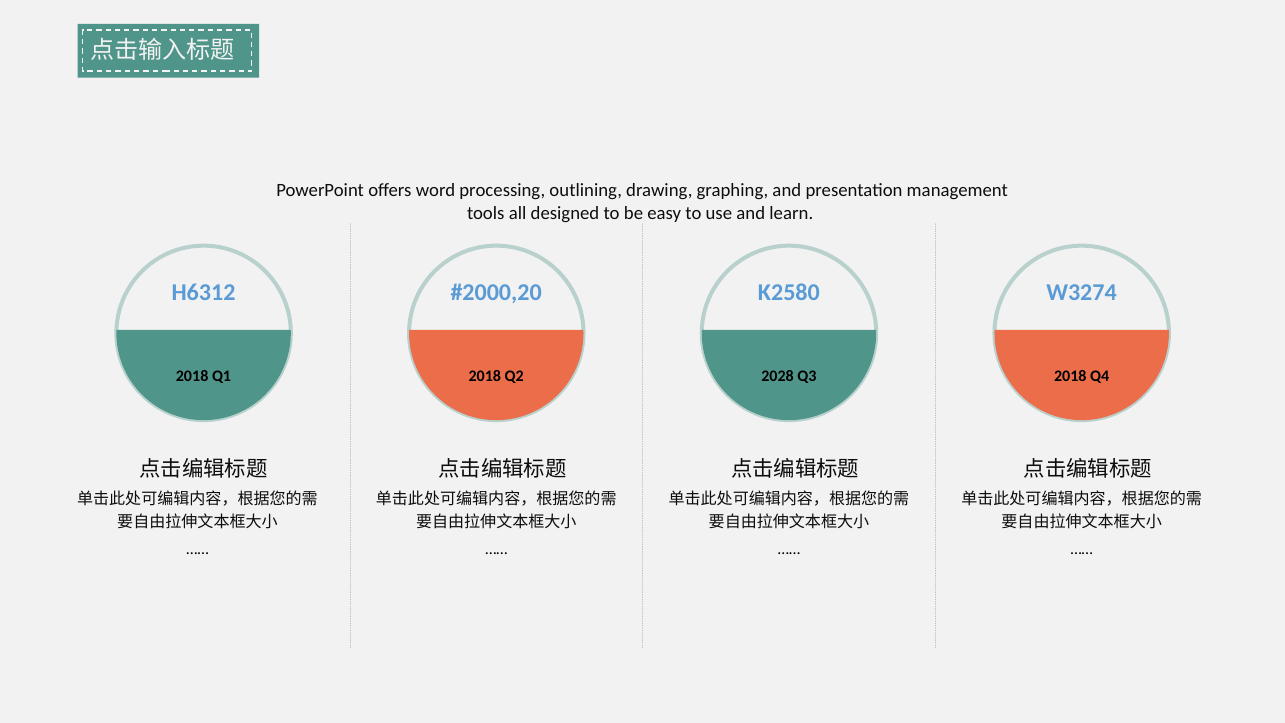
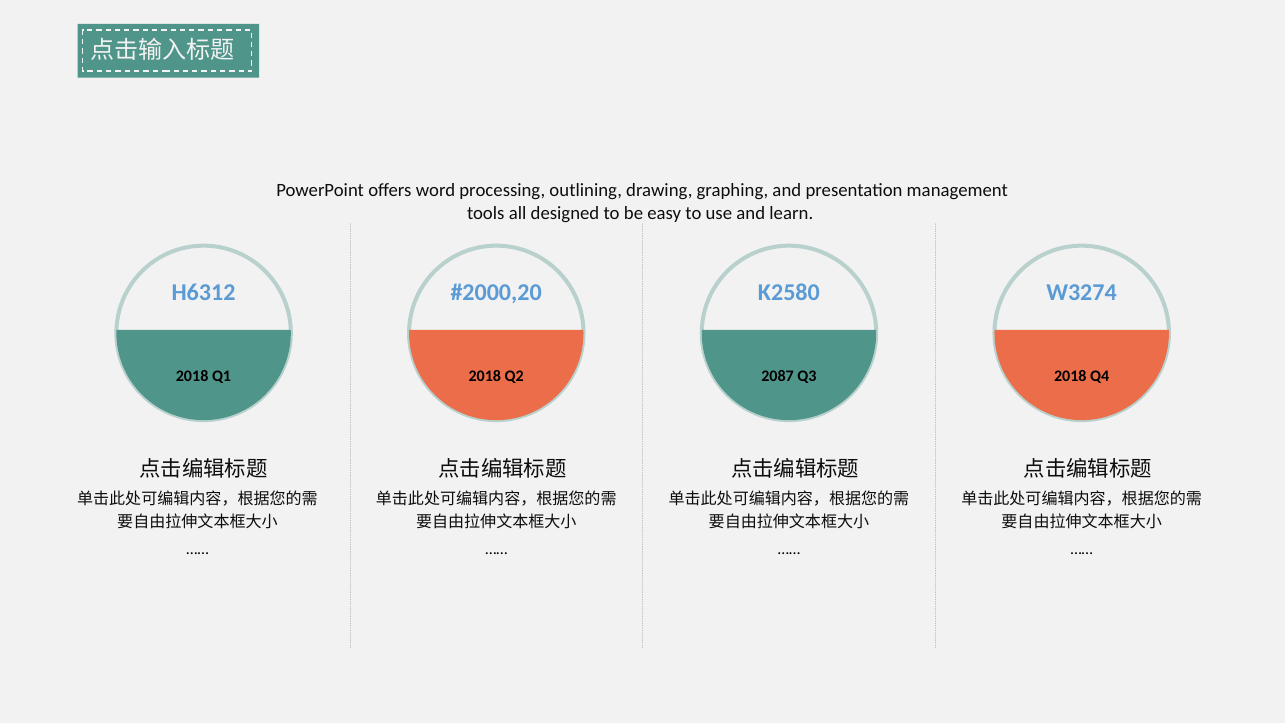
2028: 2028 -> 2087 (778, 376)
